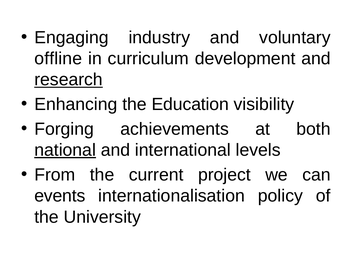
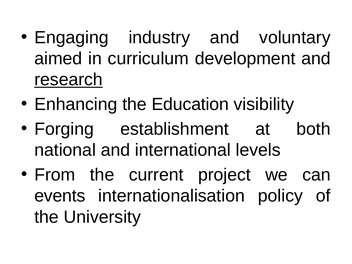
offline: offline -> aimed (58, 59)
achievements: achievements -> establishment (175, 129)
national underline: present -> none (65, 150)
